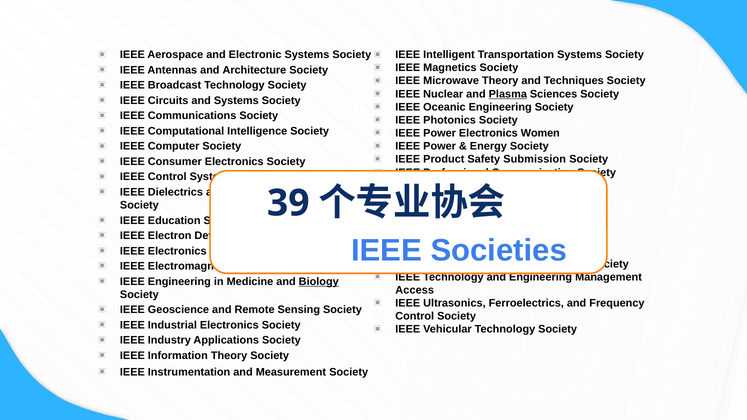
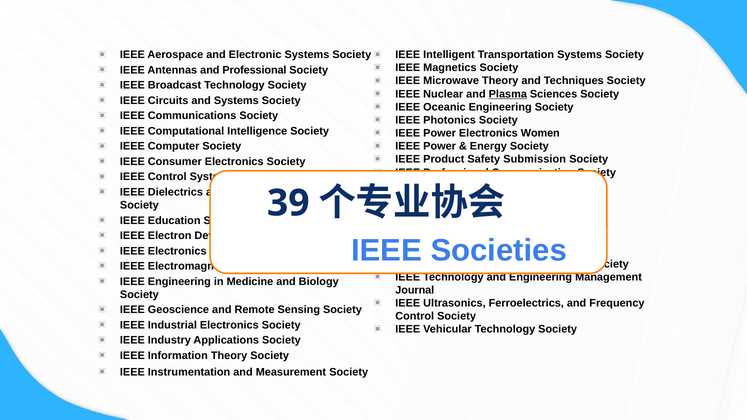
and Architecture: Architecture -> Professional (254, 70)
Biology underline: present -> none (319, 282)
Access: Access -> Journal (415, 290)
